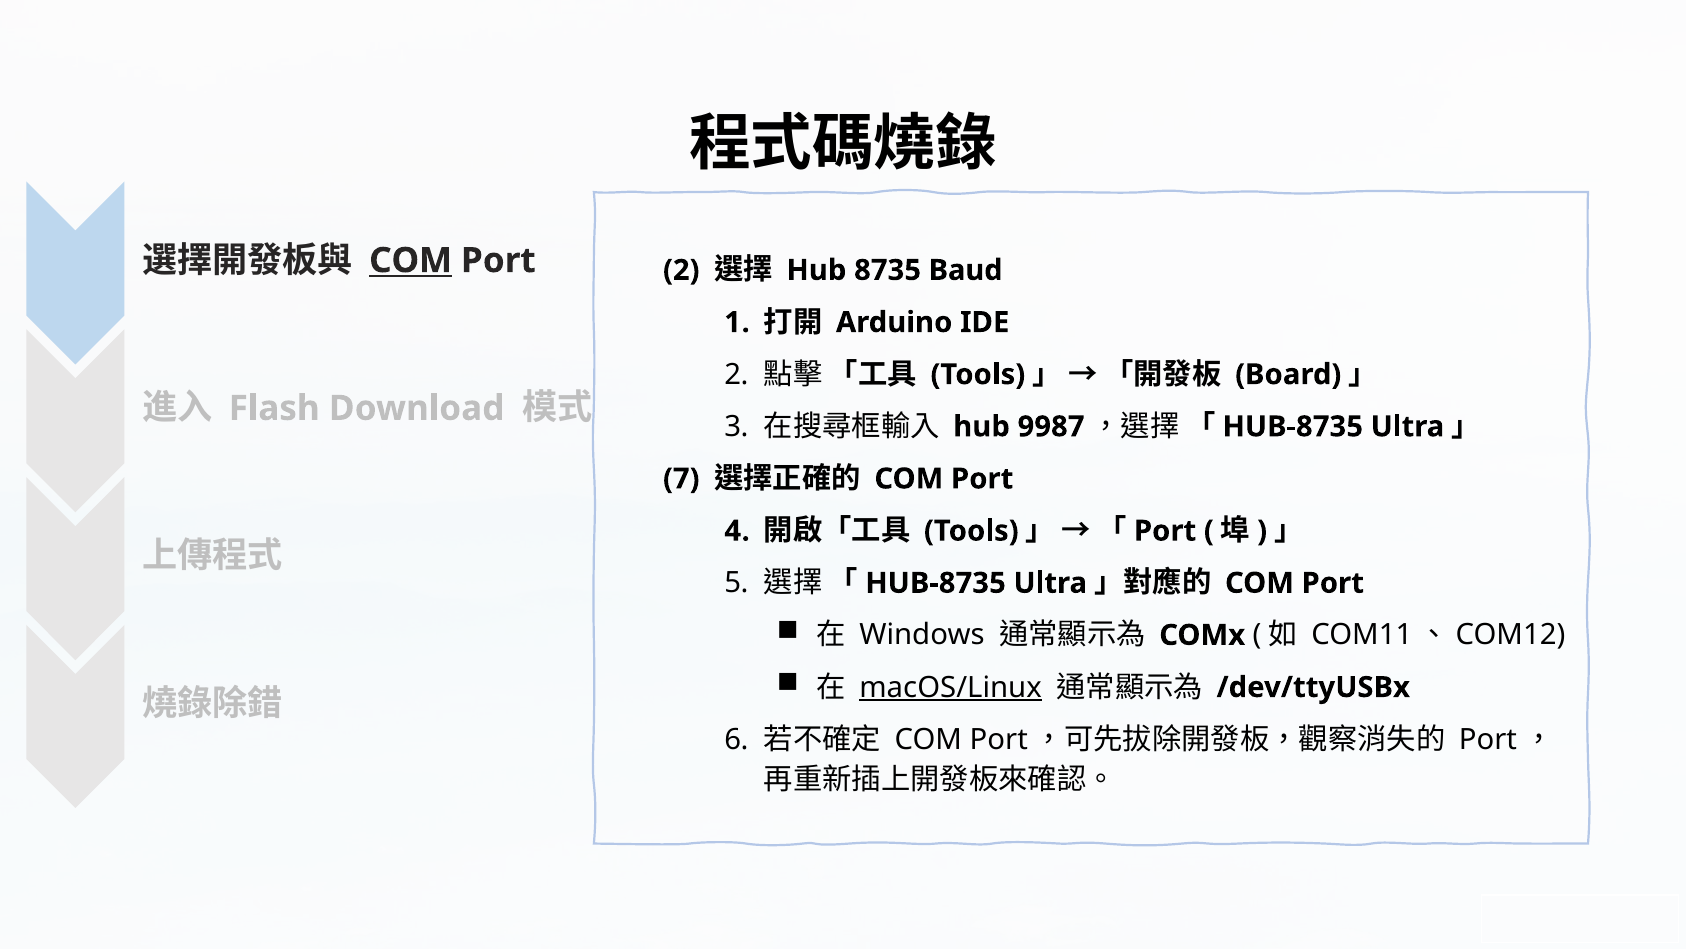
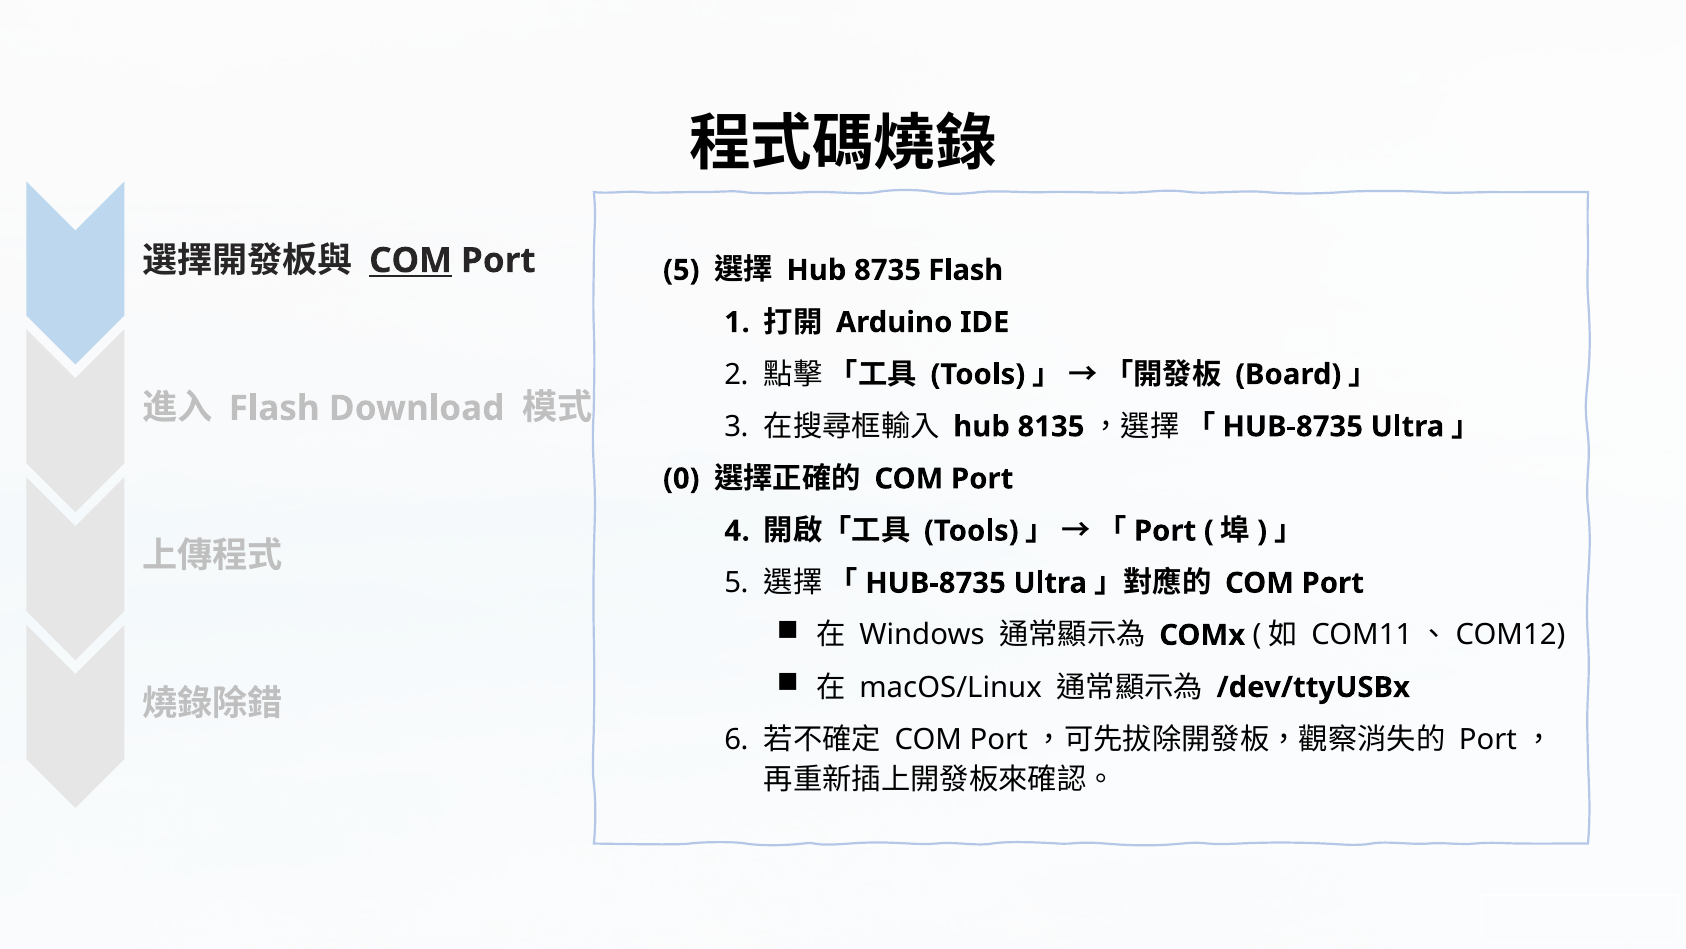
2: 2 -> 5 (681, 270)
8735 Baud: Baud -> Flash (966, 270)
9987: 9987 -> 8135 (1051, 426)
7: 7 -> 0 (681, 479)
macOS/Linux underline: present -> none (951, 687)
